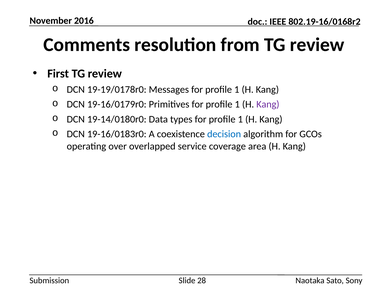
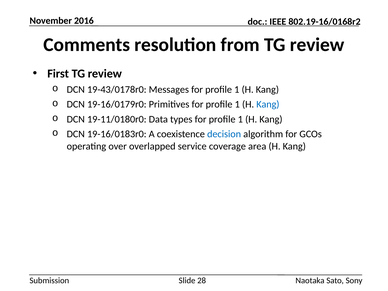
19-19/0178r0: 19-19/0178r0 -> 19-43/0178r0 (117, 90)
Kang colour: purple -> blue (268, 104)
19-14/0180r0: 19-14/0180r0 -> 19-11/0180r0 (117, 119)
